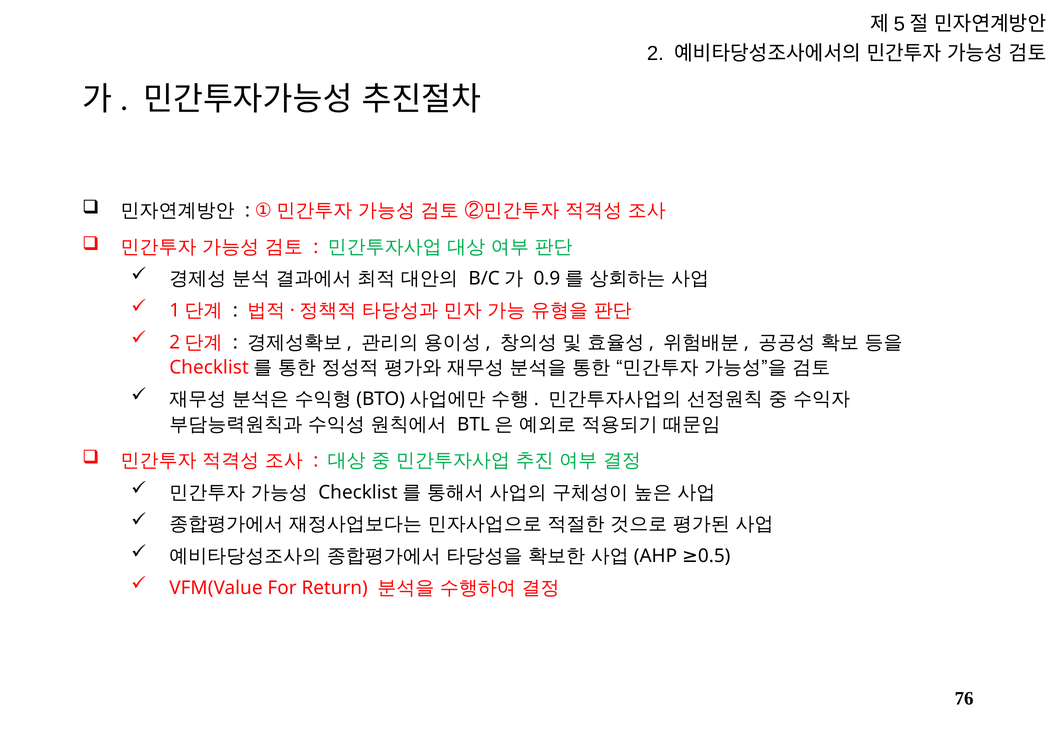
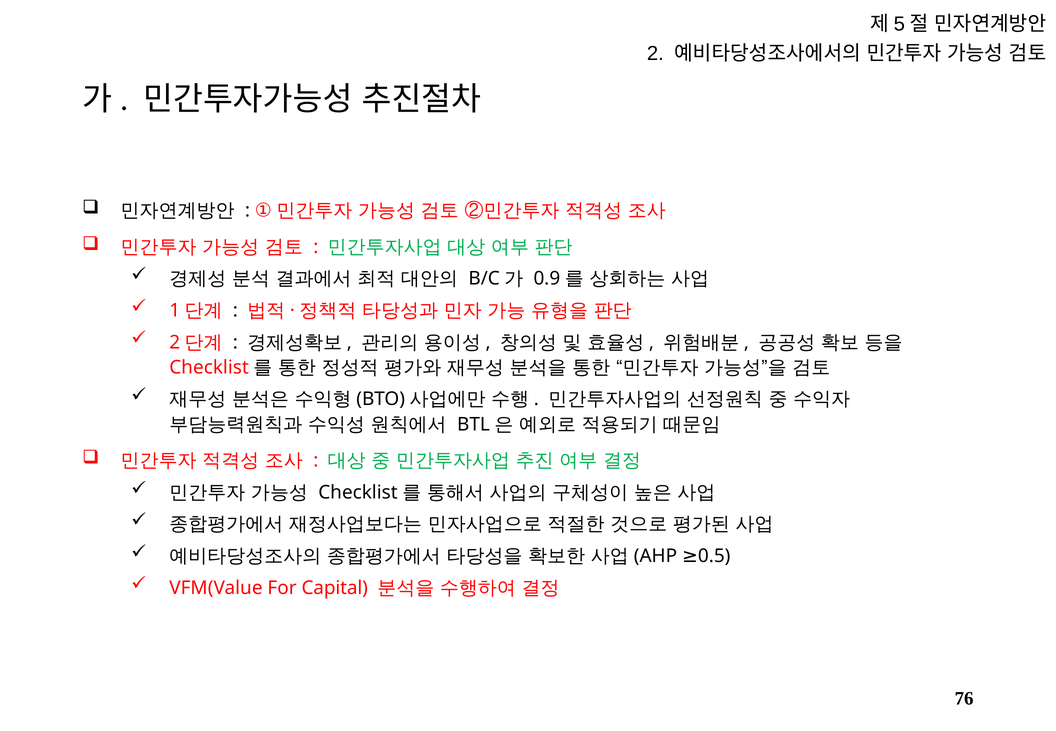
Return: Return -> Capital (335, 588)
